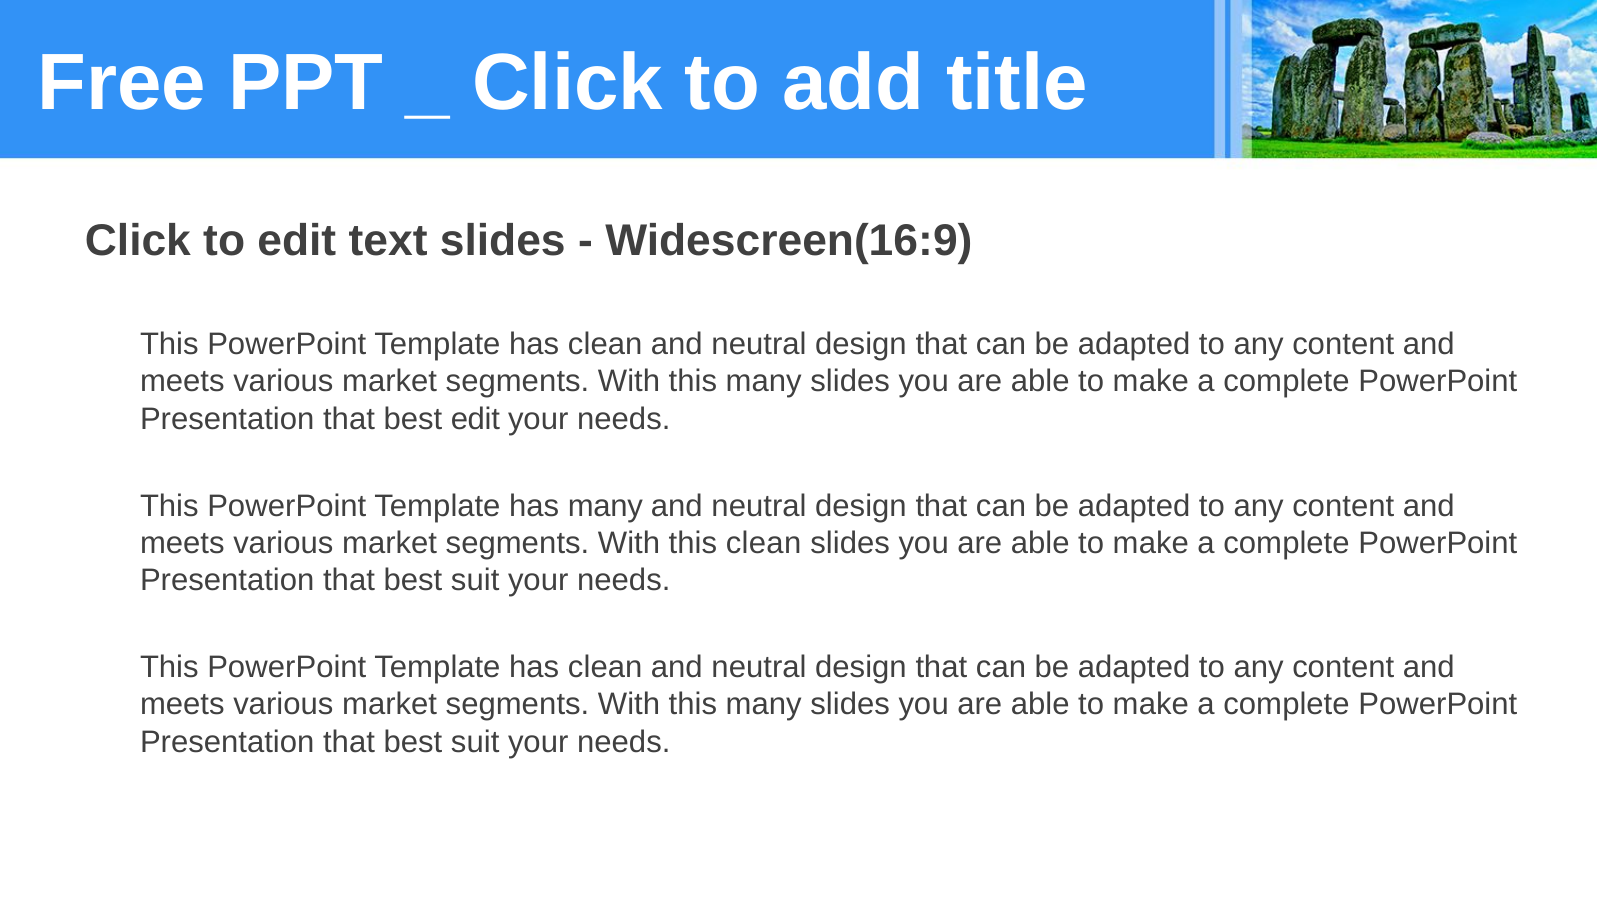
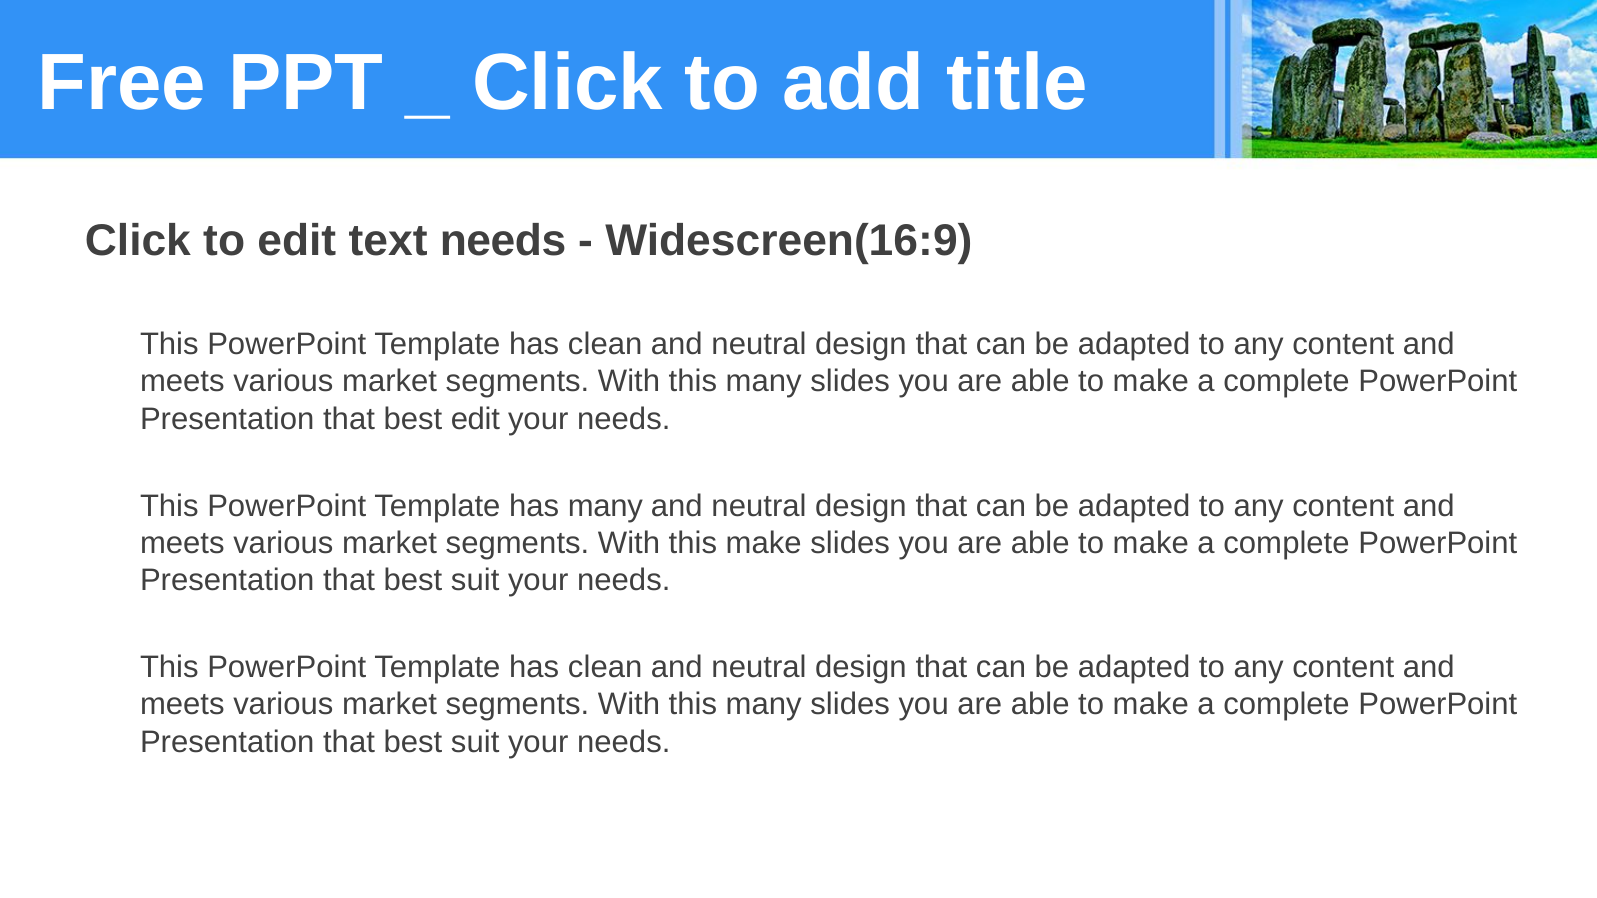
text slides: slides -> needs (503, 241)
this clean: clean -> make (764, 543)
